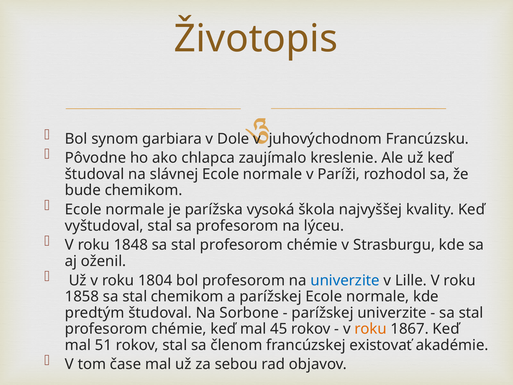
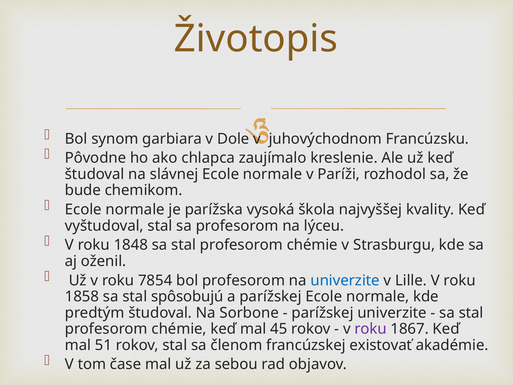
1804: 1804 -> 7854 (155, 280)
stal chemikom: chemikom -> spôsobujú (187, 296)
roku colour: orange -> purple (371, 329)
